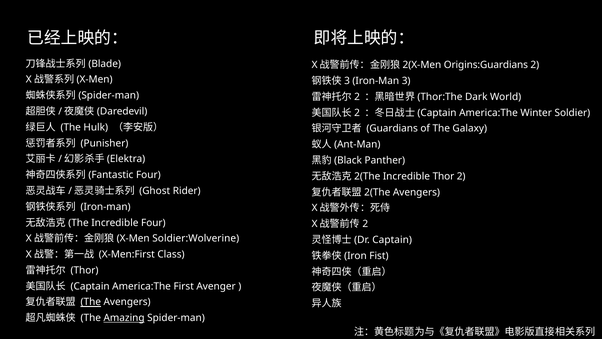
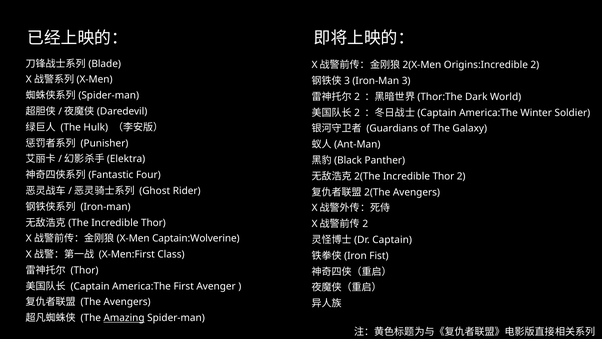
Origins:Guardians: Origins:Guardians -> Origins:Incredible (486, 65)
Four: Four -> Thor (153, 222)
Soldier:Wolverine: Soldier:Wolverine -> Captain:Wolverine (196, 238)
The underline: present -> none (91, 302)
